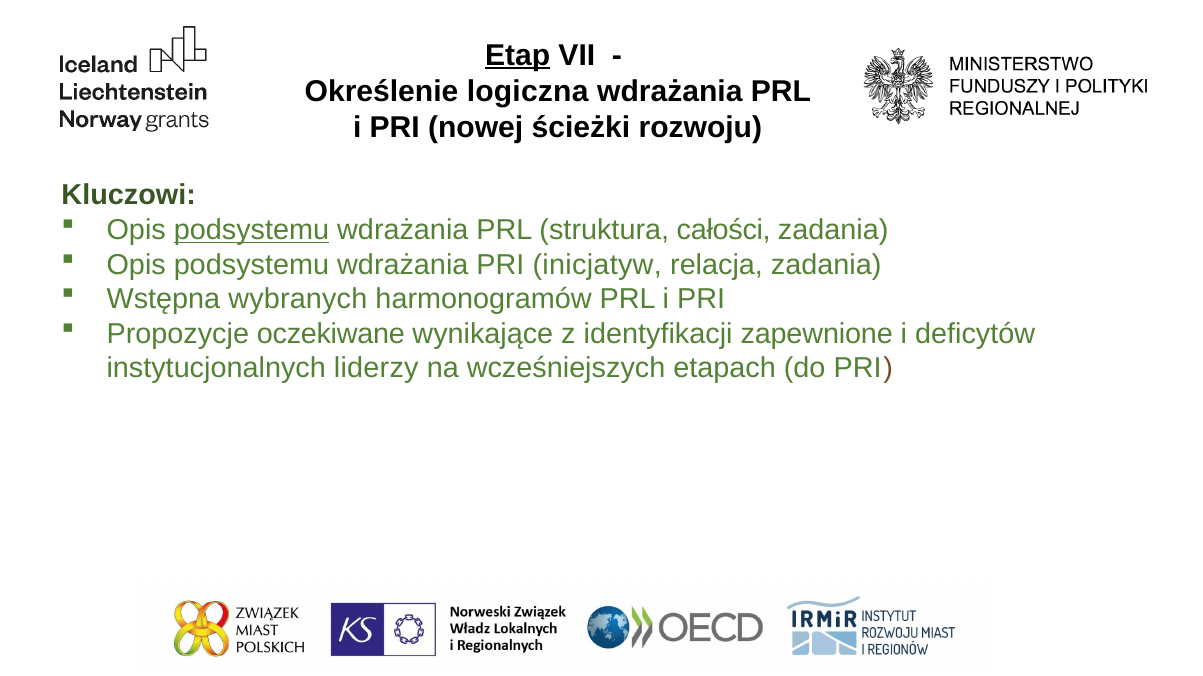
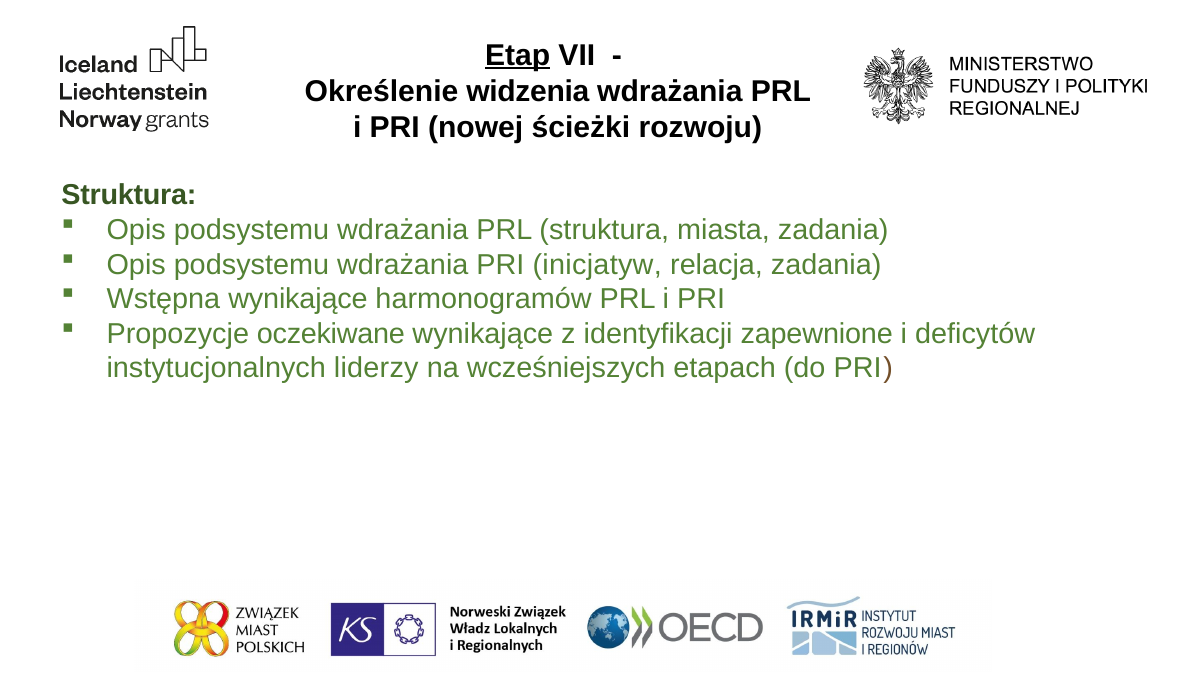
logiczna: logiczna -> widzenia (528, 91)
Kluczowi: Kluczowi -> Struktura (129, 196)
podsystemu underline: present -> none (251, 230)
całości: całości -> miasta (724, 230)
Wstępna wybranych: wybranych -> wynikające (298, 299)
